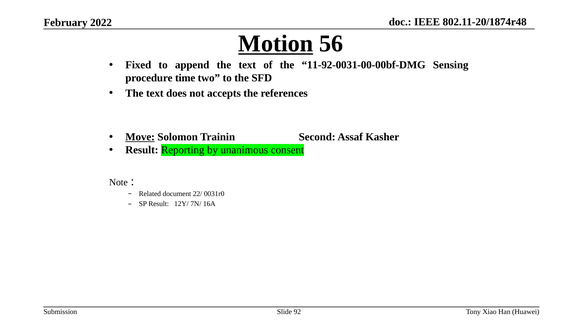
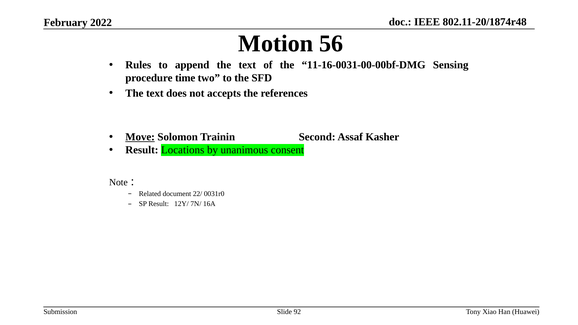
Motion underline: present -> none (276, 44)
Fixed: Fixed -> Rules (138, 65)
11-92-0031-00-00bf-DMG: 11-92-0031-00-00bf-DMG -> 11-16-0031-00-00bf-DMG (364, 65)
Reporting: Reporting -> Locations (183, 150)
